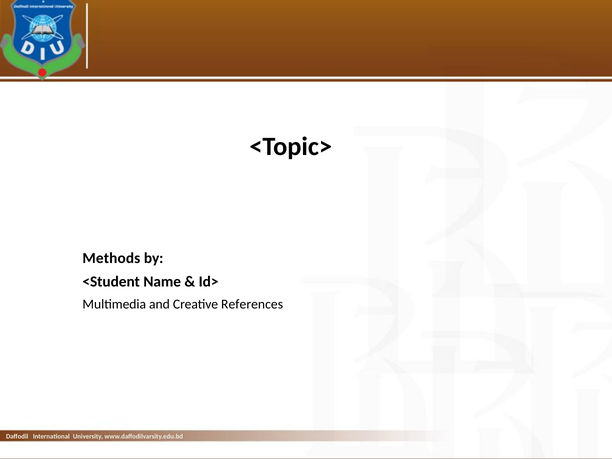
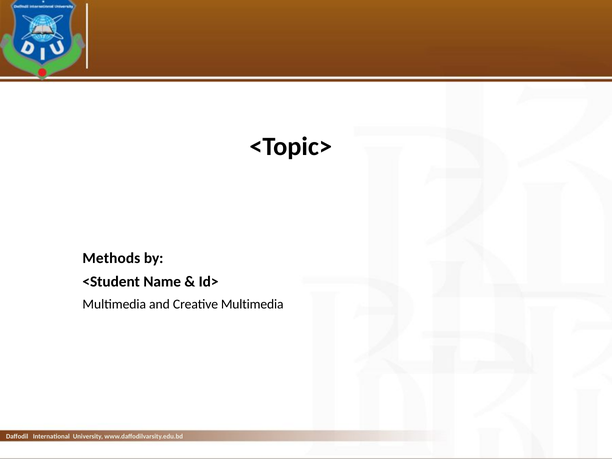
Creative References: References -> Multimedia (252, 304)
